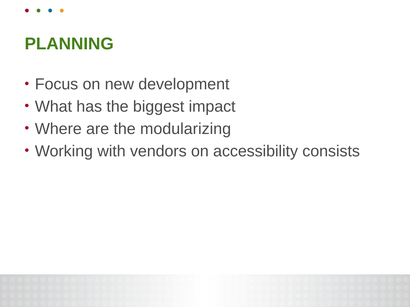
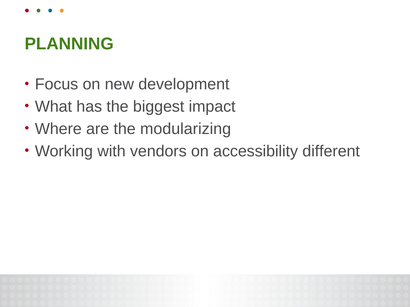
consists: consists -> different (331, 152)
